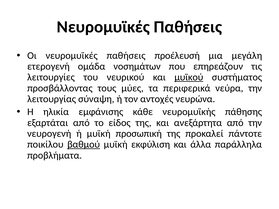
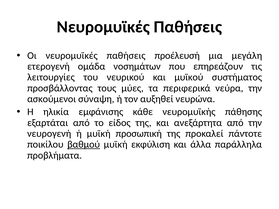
μυϊκού underline: present -> none (189, 77)
λειτουργίας: λειτουργίας -> ασκούμενοι (52, 99)
αντοχές: αντοχές -> αυξηθεί (157, 99)
